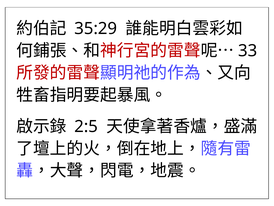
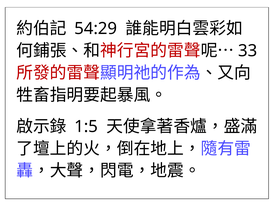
35:29: 35:29 -> 54:29 (96, 29)
2:5: 2:5 -> 1:5 (86, 126)
